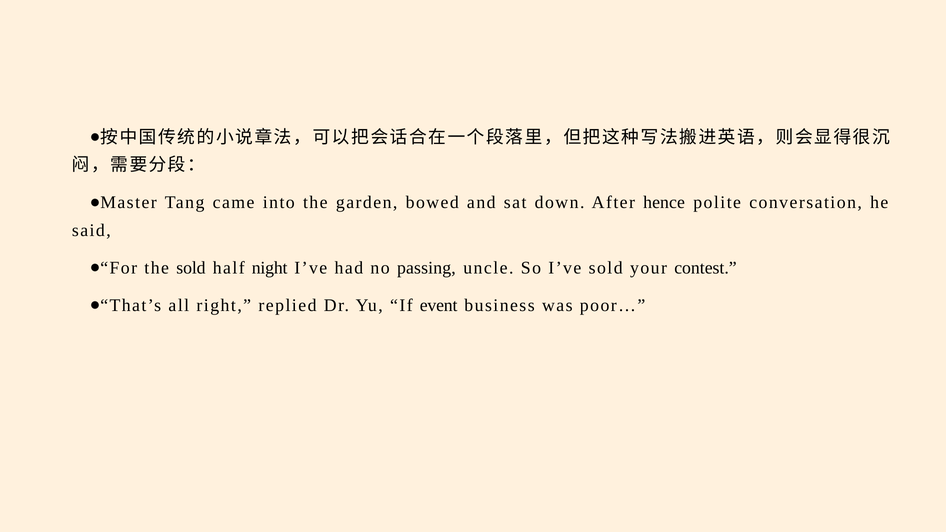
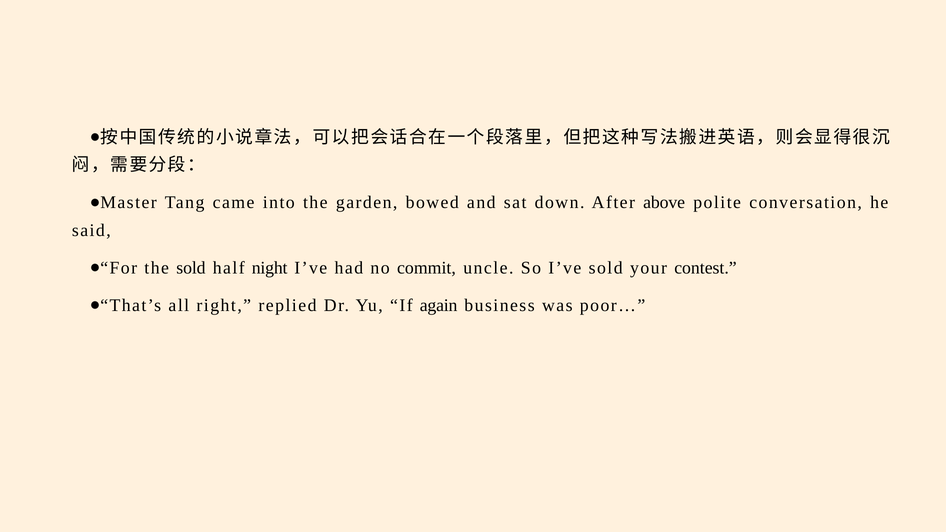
hence: hence -> above (664, 203)
passing: passing -> commit (426, 268)
event: event -> again (439, 305)
